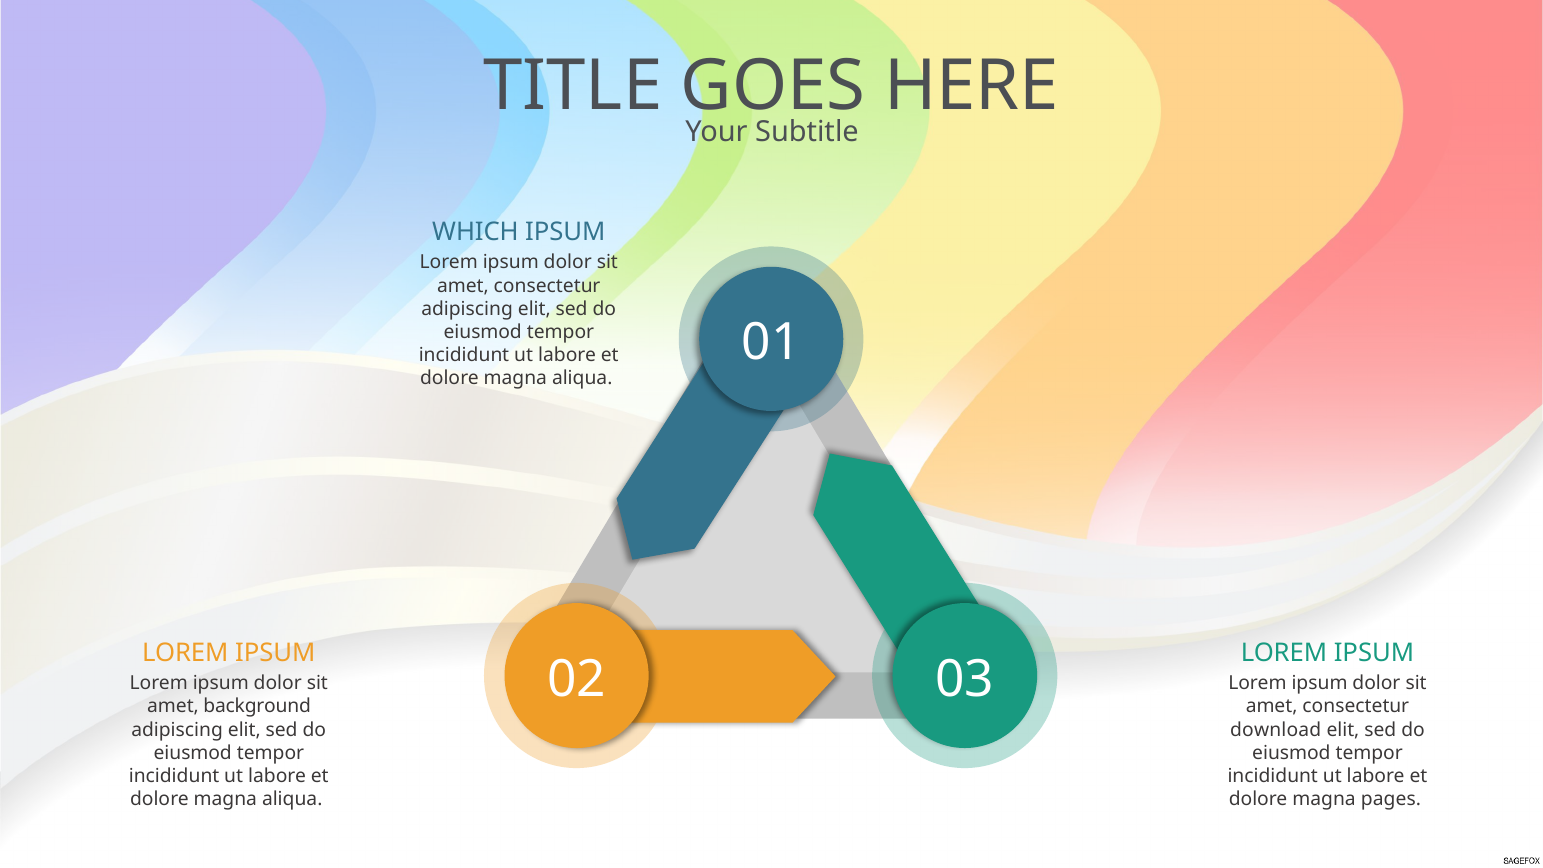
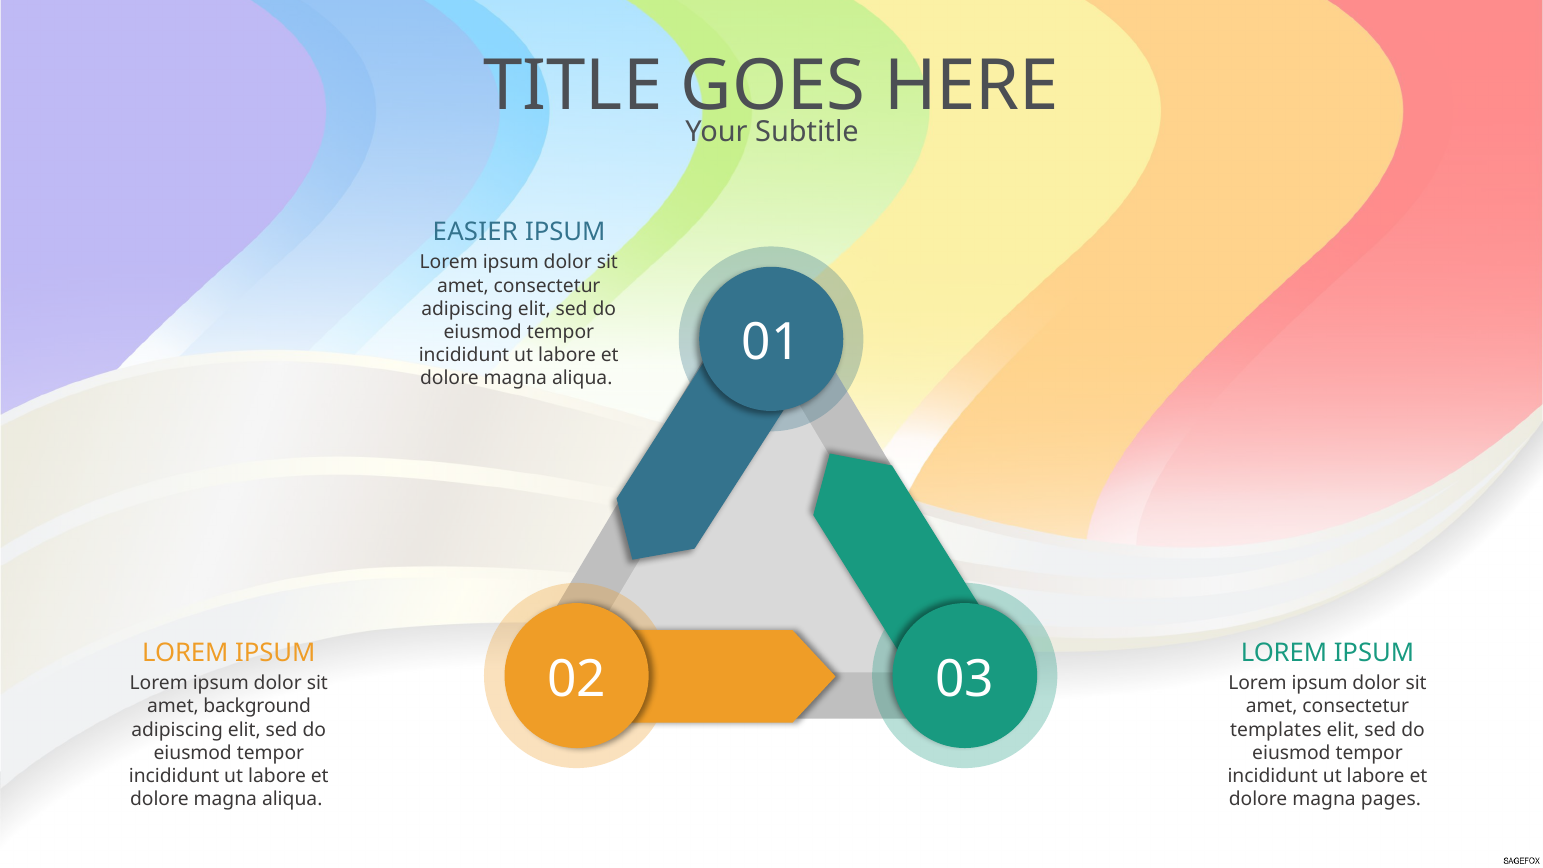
WHICH: WHICH -> EASIER (475, 232)
download: download -> templates (1276, 730)
